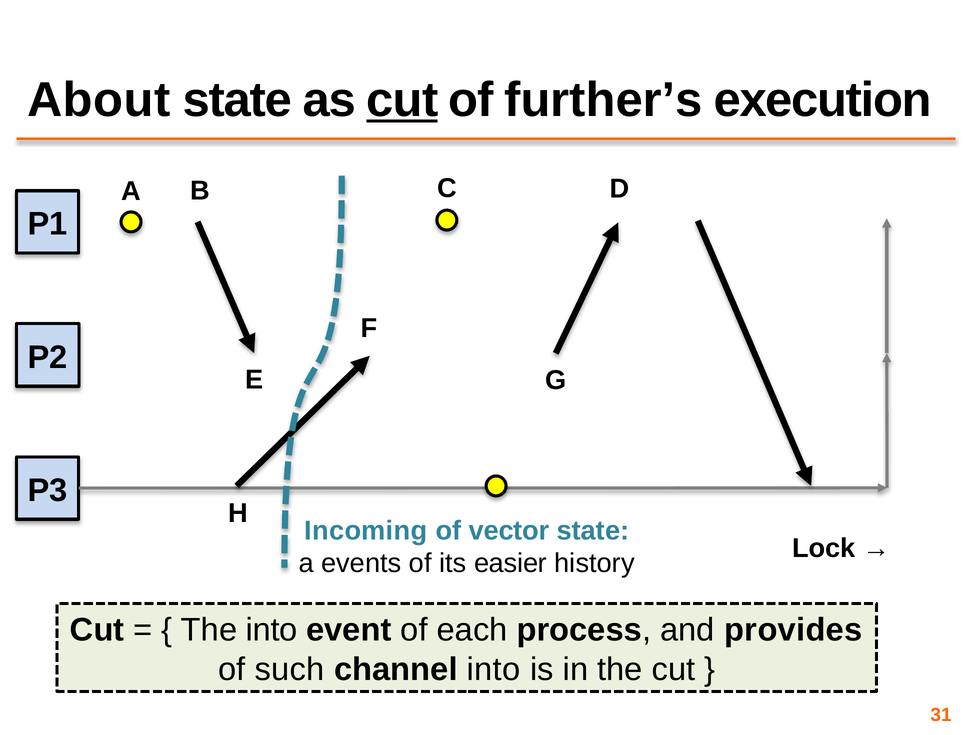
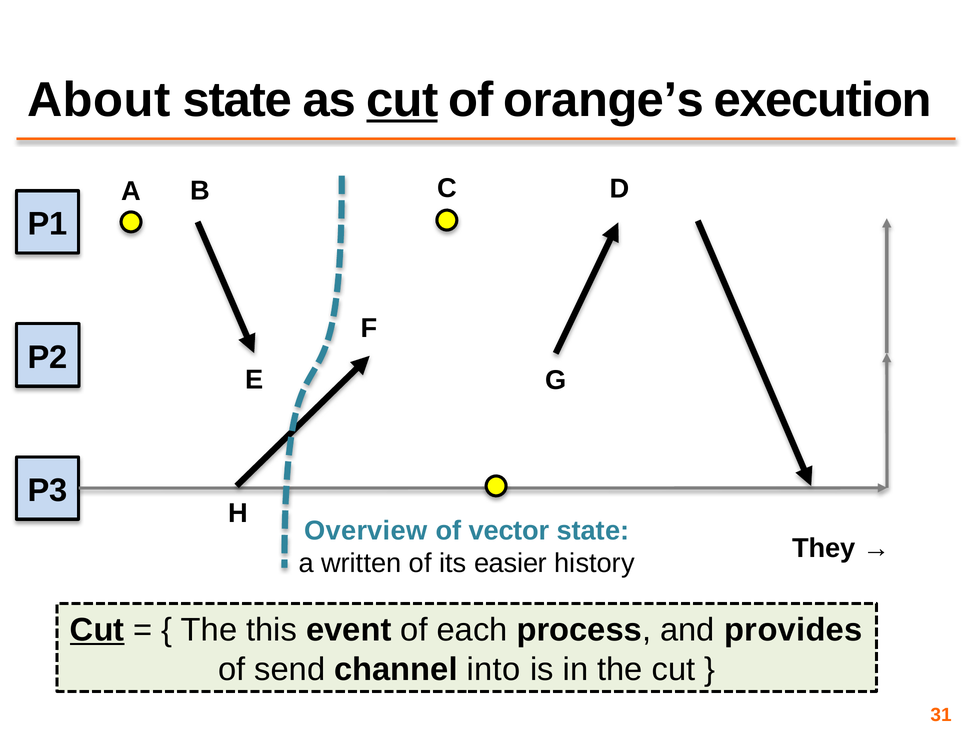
further’s: further’s -> orange’s (604, 100)
Incoming: Incoming -> Overview (366, 531)
Lock: Lock -> They (824, 548)
events: events -> written (361, 563)
Cut underline: none -> present (97, 630)
The into: into -> this (272, 630)
such: such -> send (290, 669)
